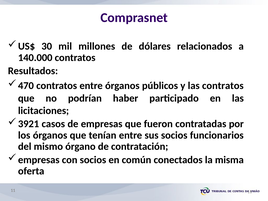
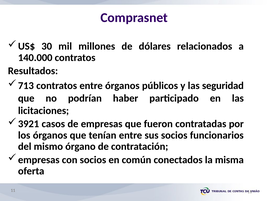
470: 470 -> 713 (26, 86)
las contratos: contratos -> seguridad (223, 86)
